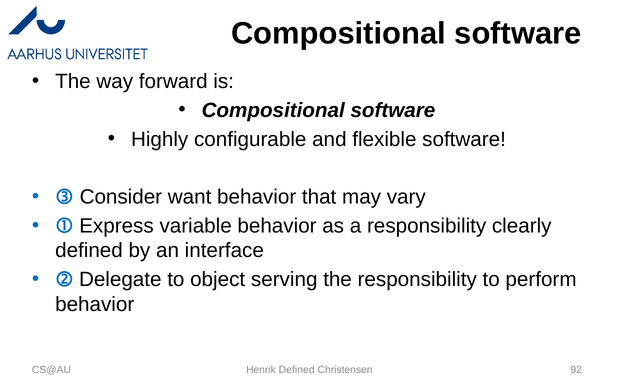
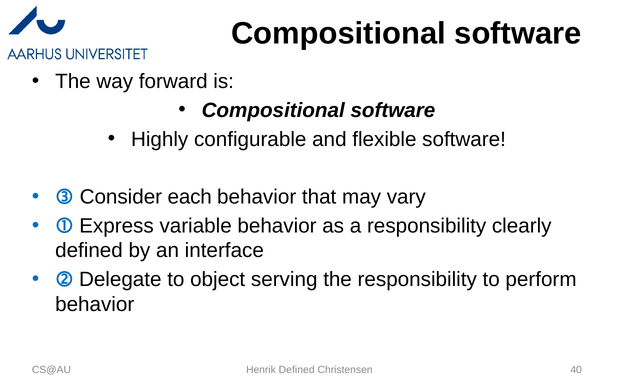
want: want -> each (190, 197)
92: 92 -> 40 (576, 370)
